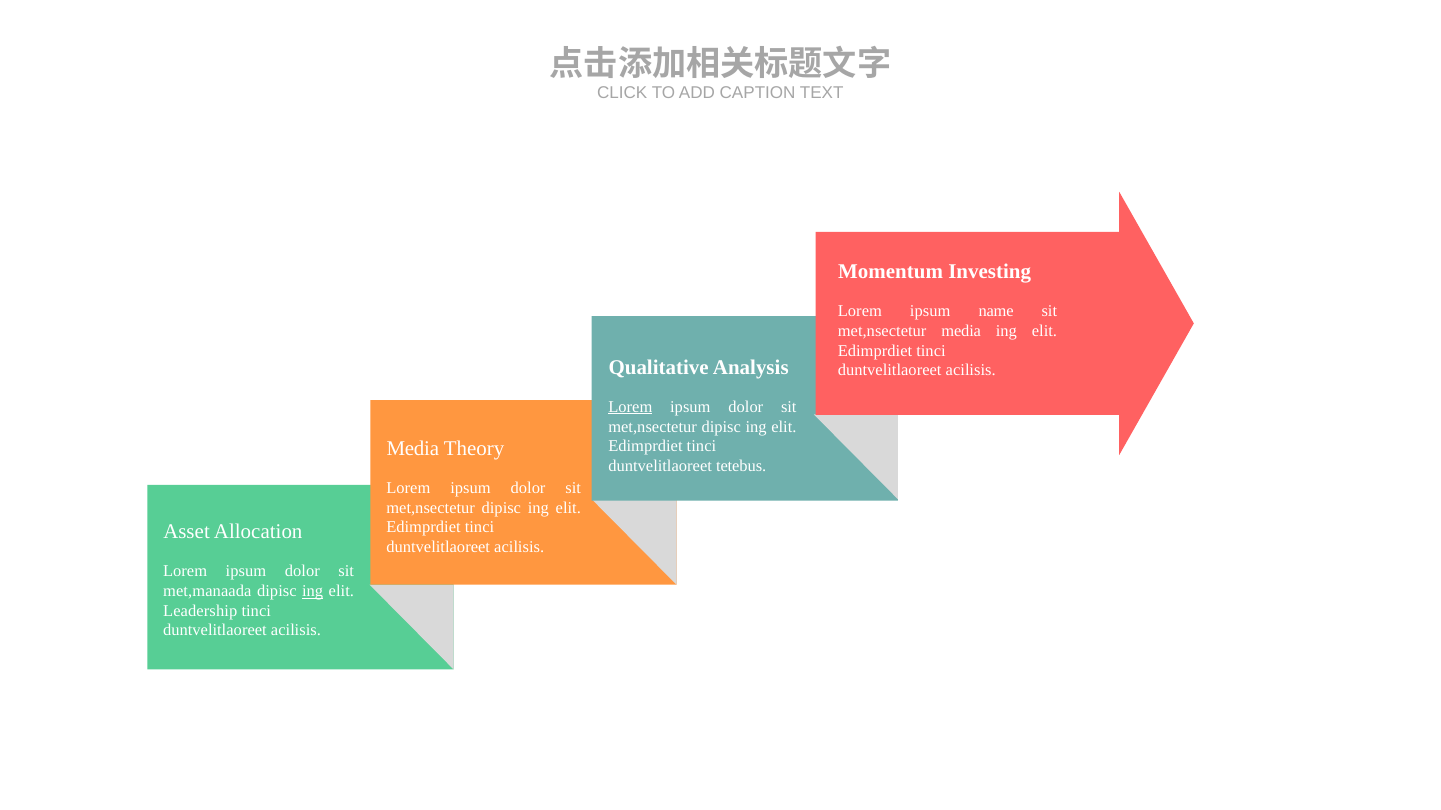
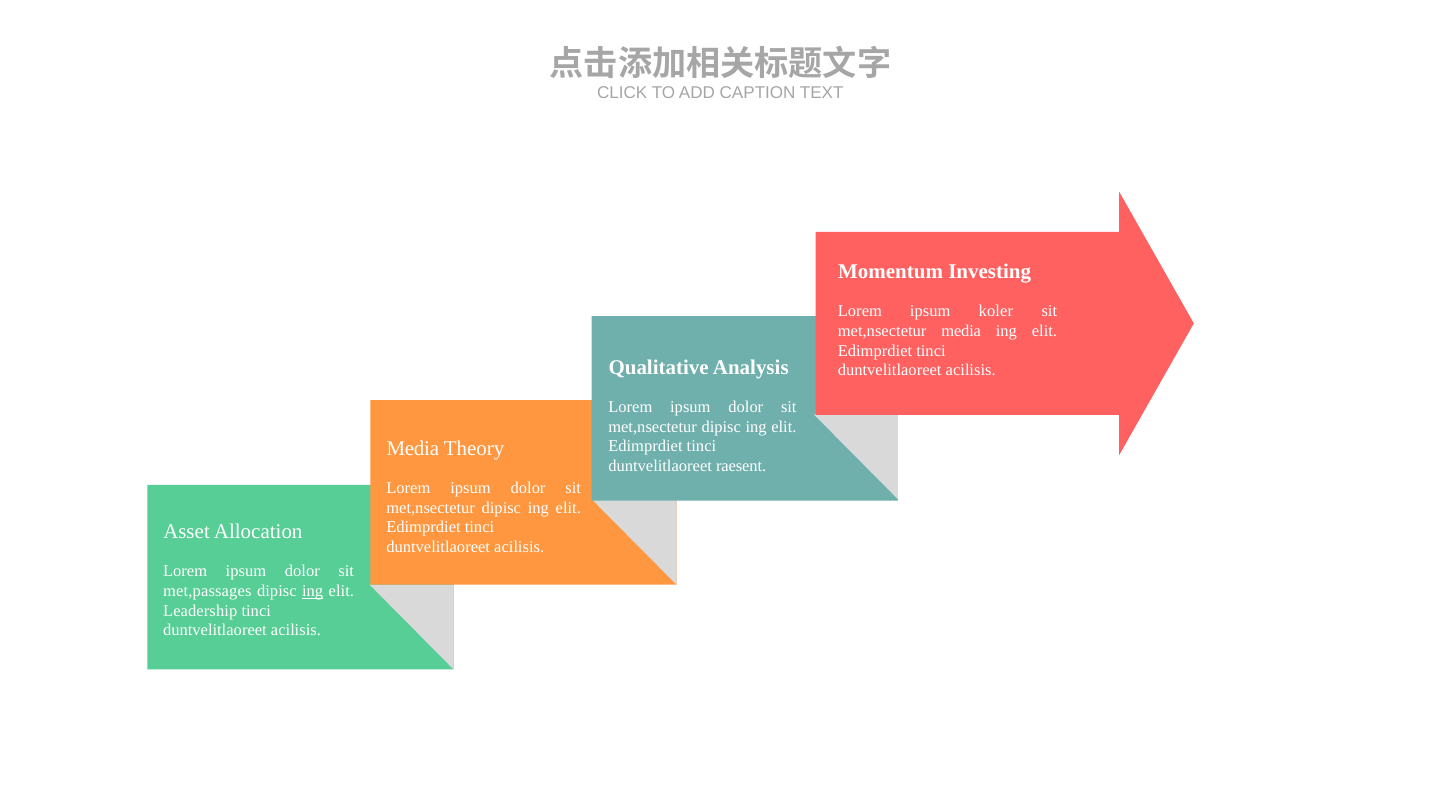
name: name -> koler (996, 311)
Lorem underline: present -> none (630, 407)
tetebus: tetebus -> raesent (741, 466)
met,manaada: met,manaada -> met,passages (207, 591)
